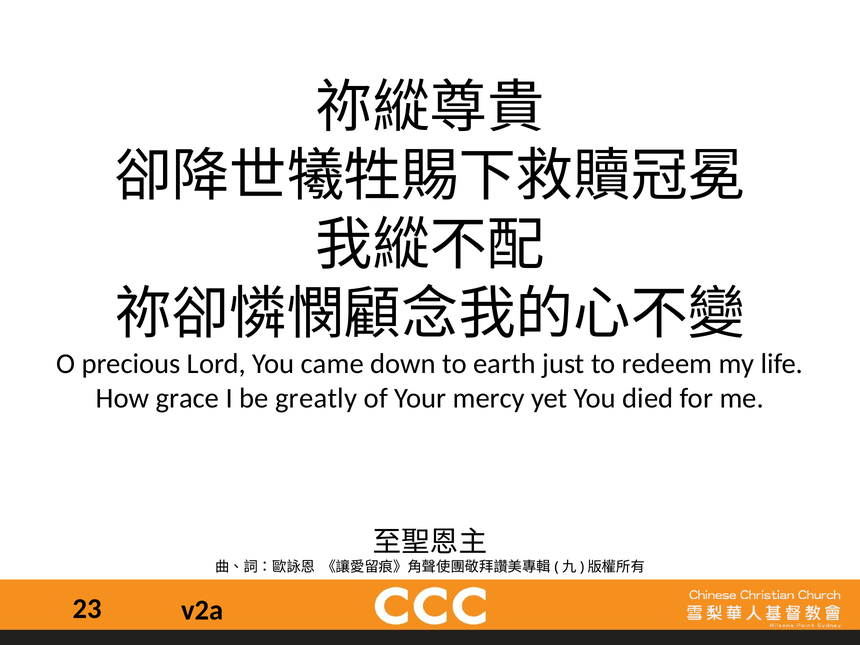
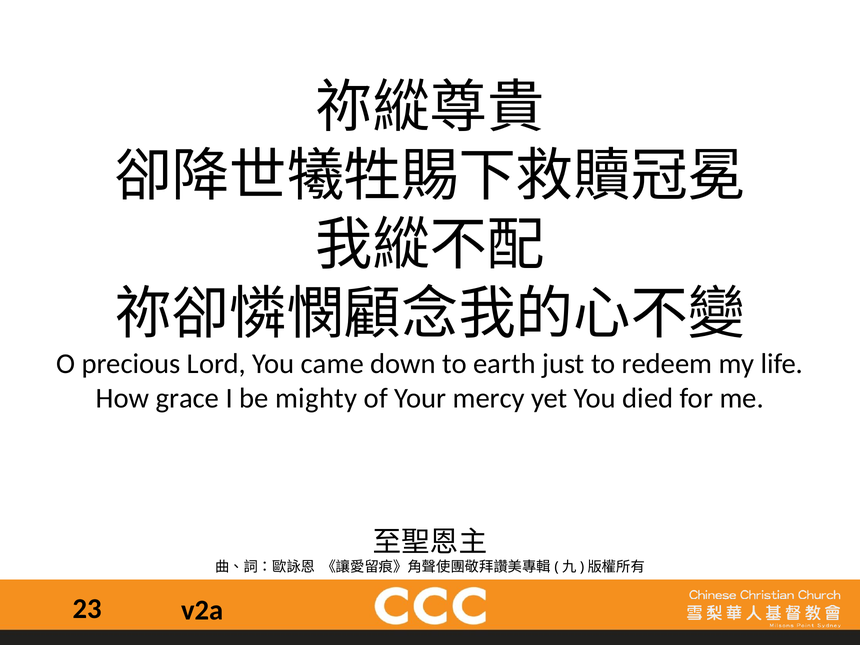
greatly: greatly -> mighty (316, 398)
